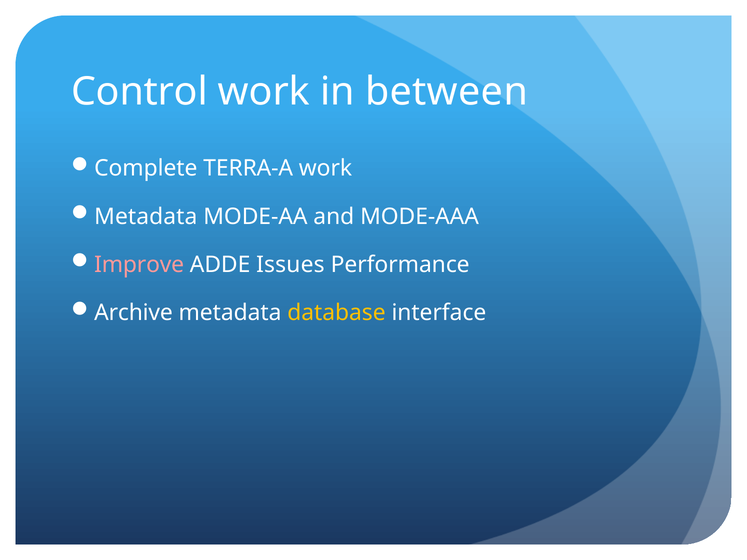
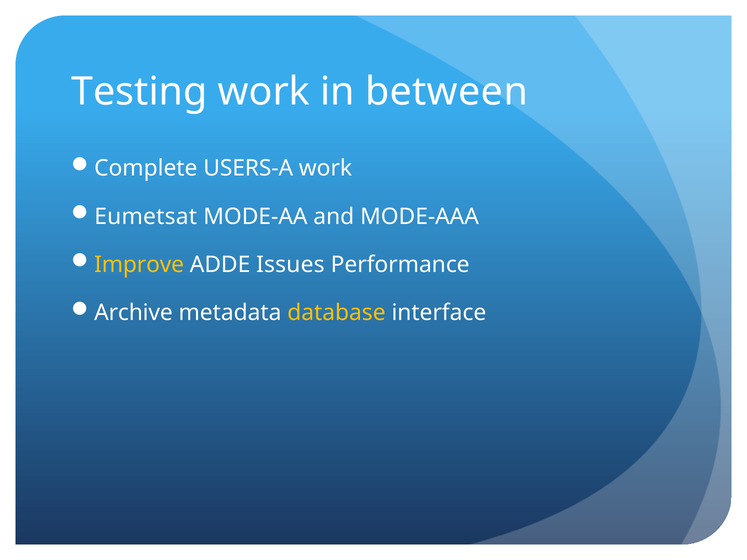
Control: Control -> Testing (139, 92)
TERRA-A: TERRA-A -> USERS-A (248, 168)
Metadata: Metadata -> Eumetsat (146, 217)
Improve colour: pink -> yellow (139, 265)
